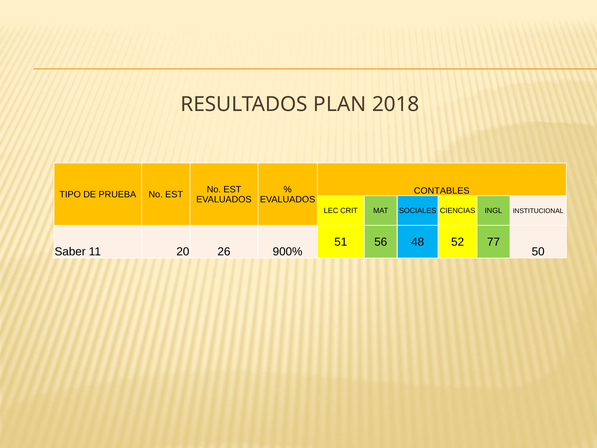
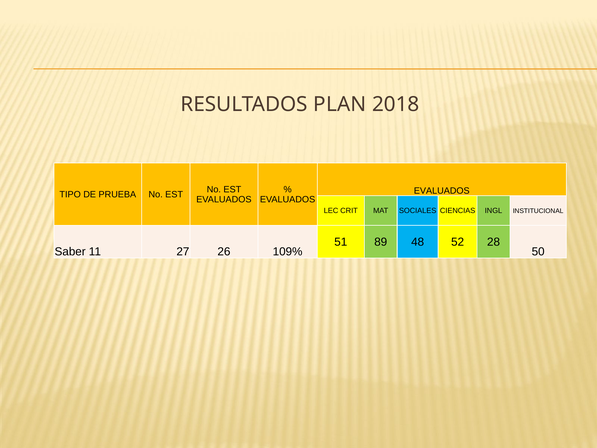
CONTABLES: CONTABLES -> EVALUADOS (442, 191)
56: 56 -> 89 (381, 242)
77: 77 -> 28 (494, 242)
20: 20 -> 27 (183, 251)
900%: 900% -> 109% (288, 251)
